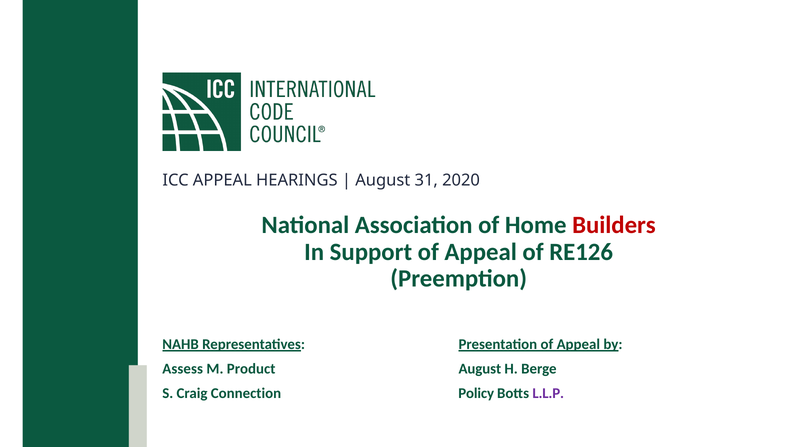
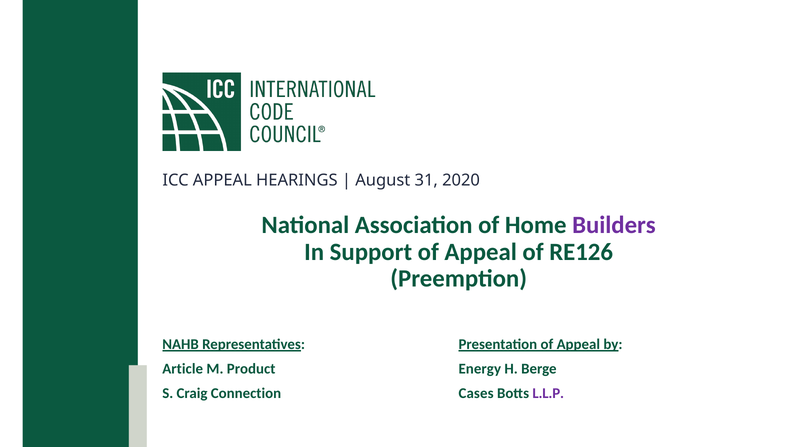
Builders colour: red -> purple (614, 225)
Assess: Assess -> Article (183, 368)
August: August -> Energy (480, 368)
Policy: Policy -> Cases (476, 393)
